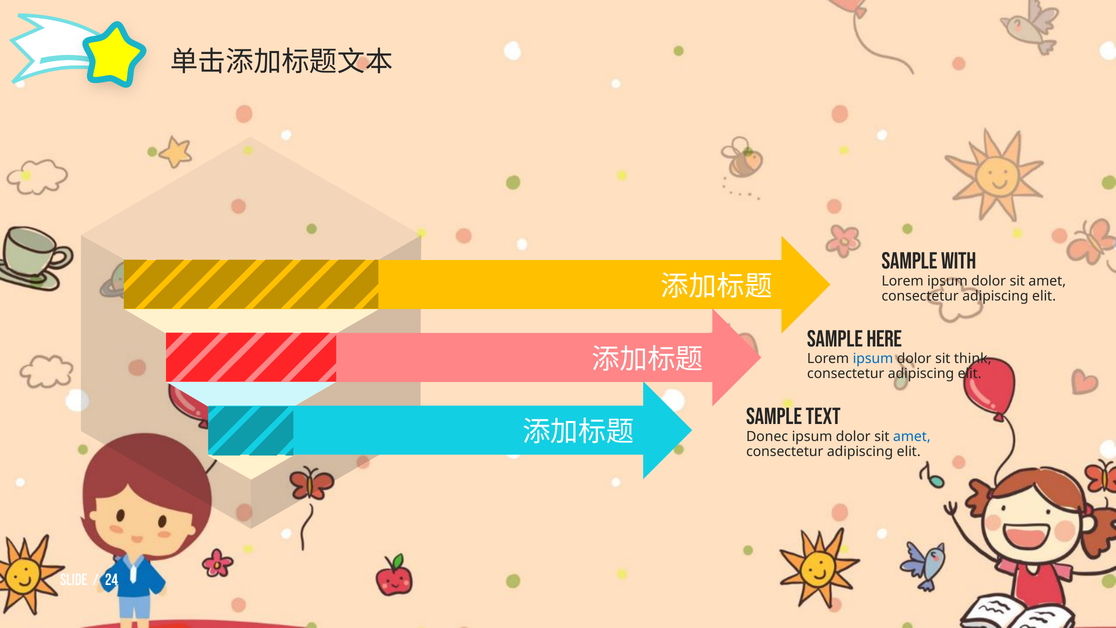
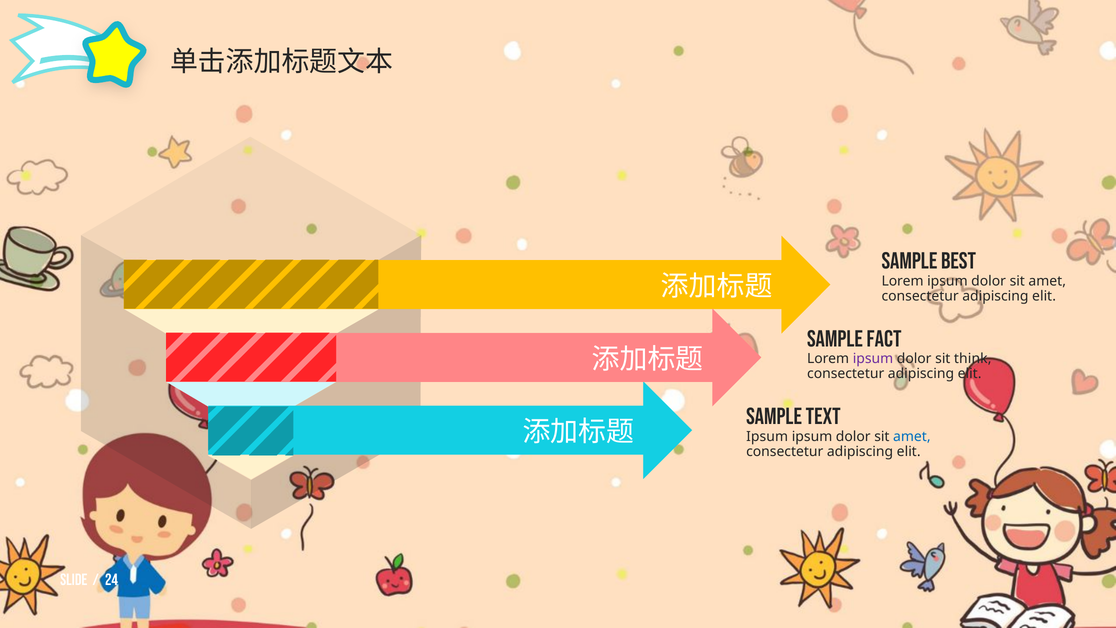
With: With -> Best (959, 261)
Here: Here -> Fact (884, 339)
ipsum colour: blue -> purple (873, 359)
Donec: Donec -> Ipsum (767, 436)
